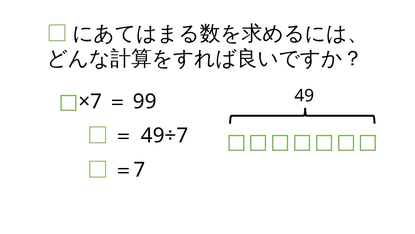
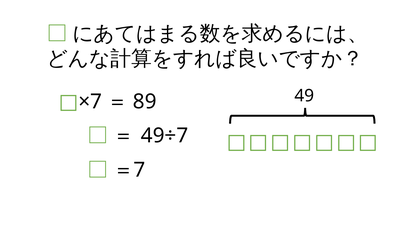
99: 99 -> 89 (145, 101)
